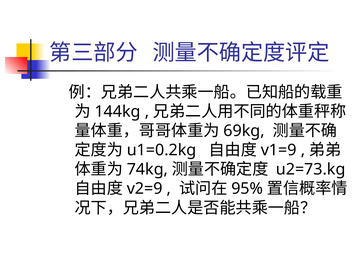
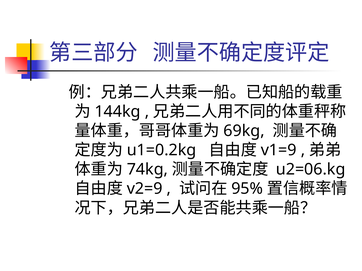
u2=73.kg: u2=73.kg -> u2=06.kg (311, 170)
